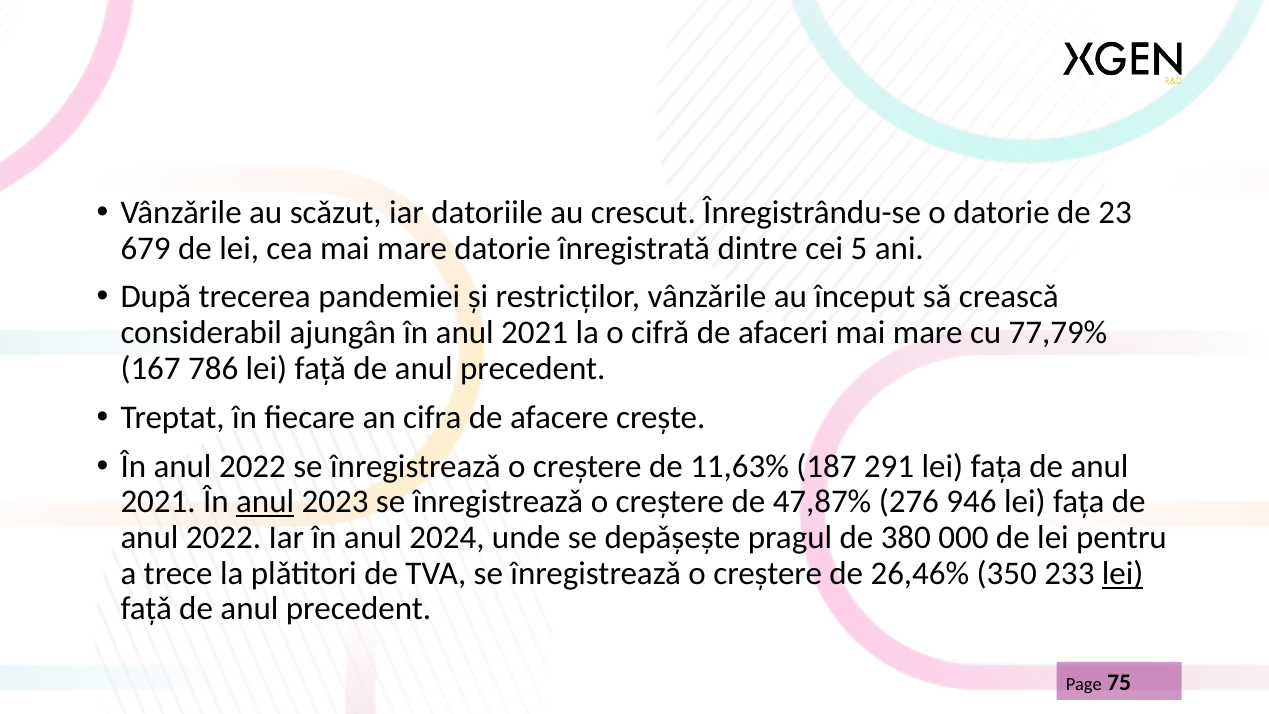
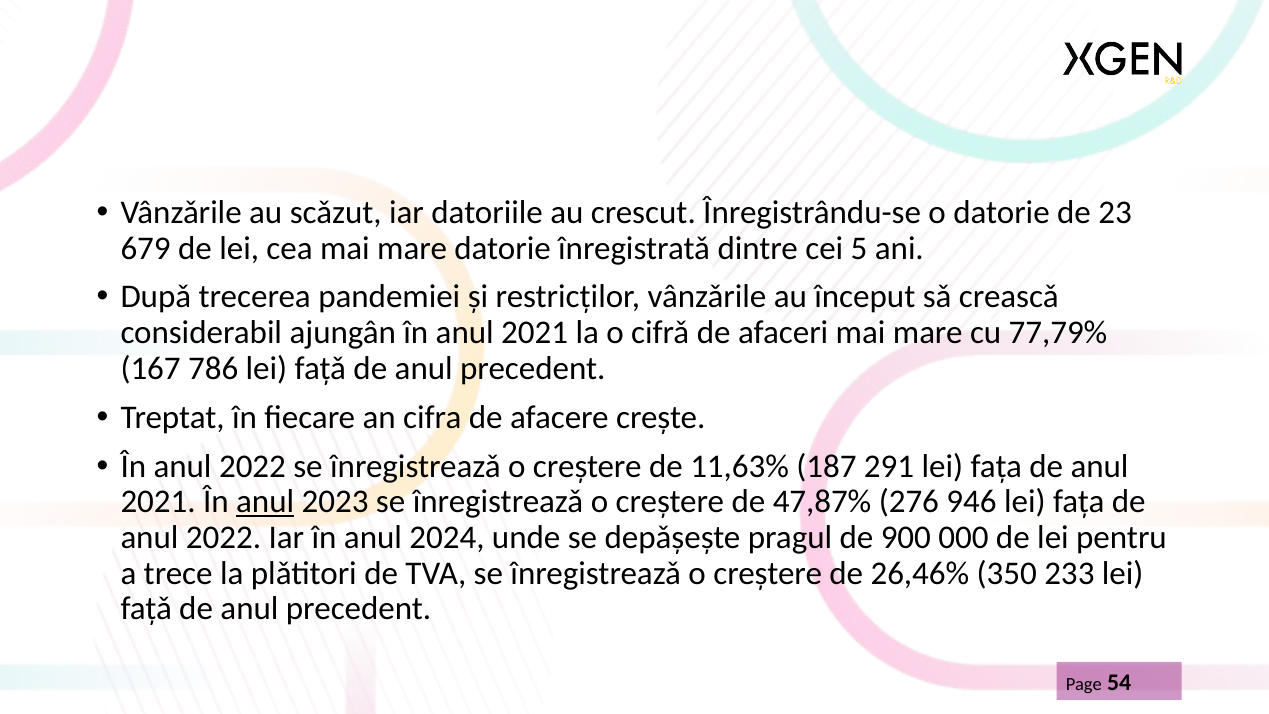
380: 380 -> 900 (906, 537)
lei underline: present -> none (1123, 573)
75: 75 -> 54 (1119, 682)
